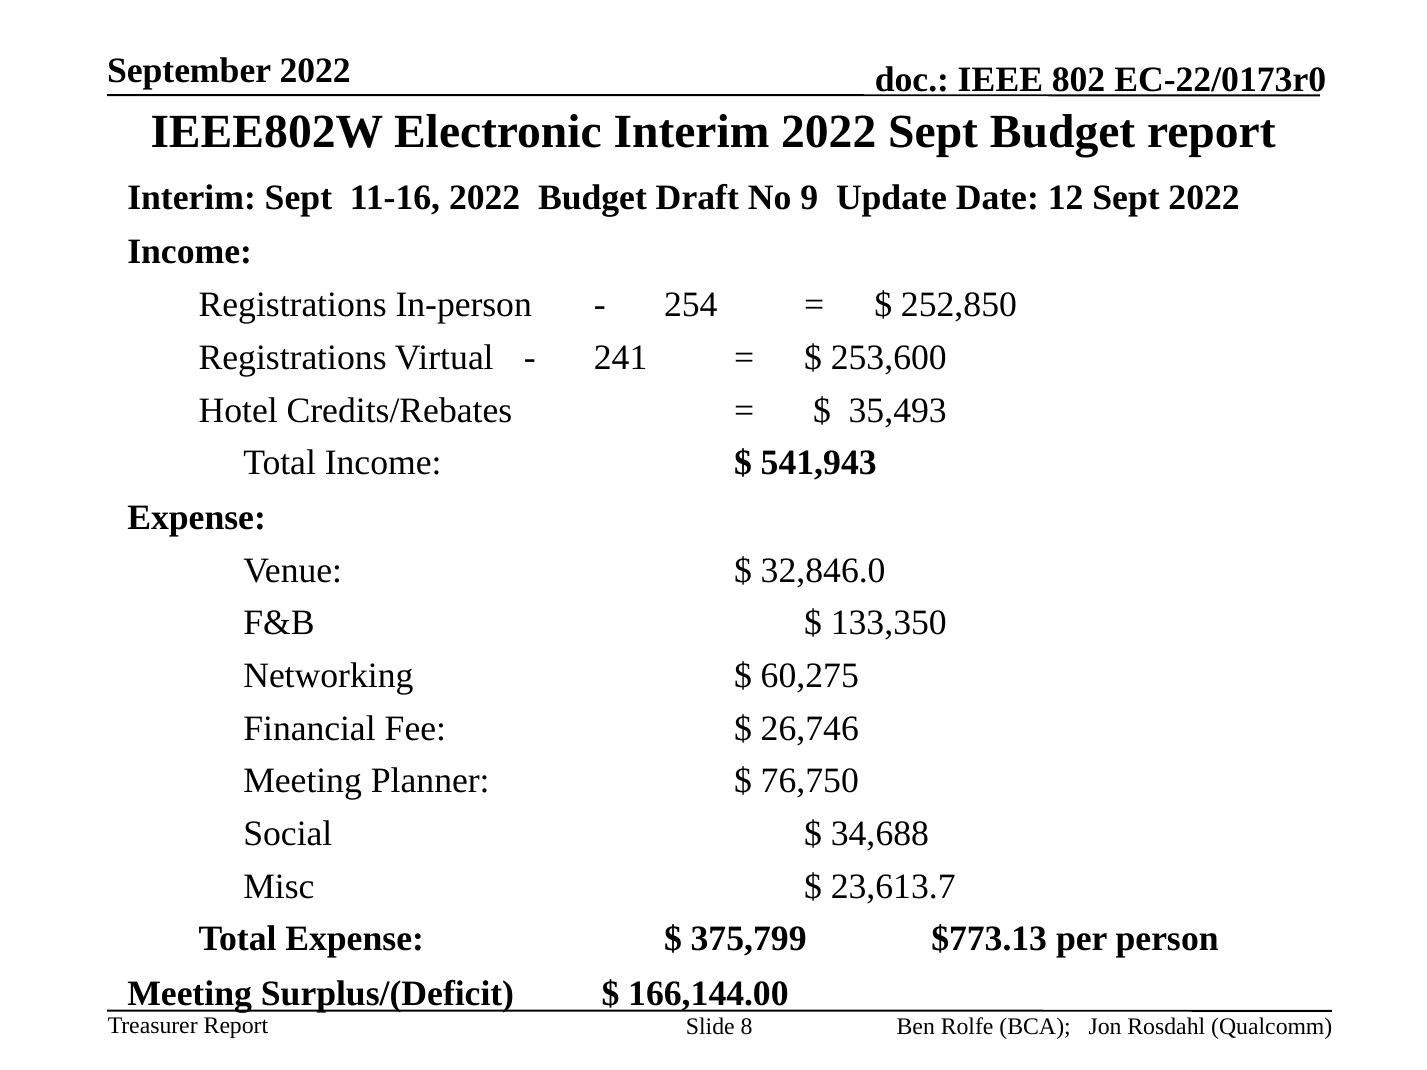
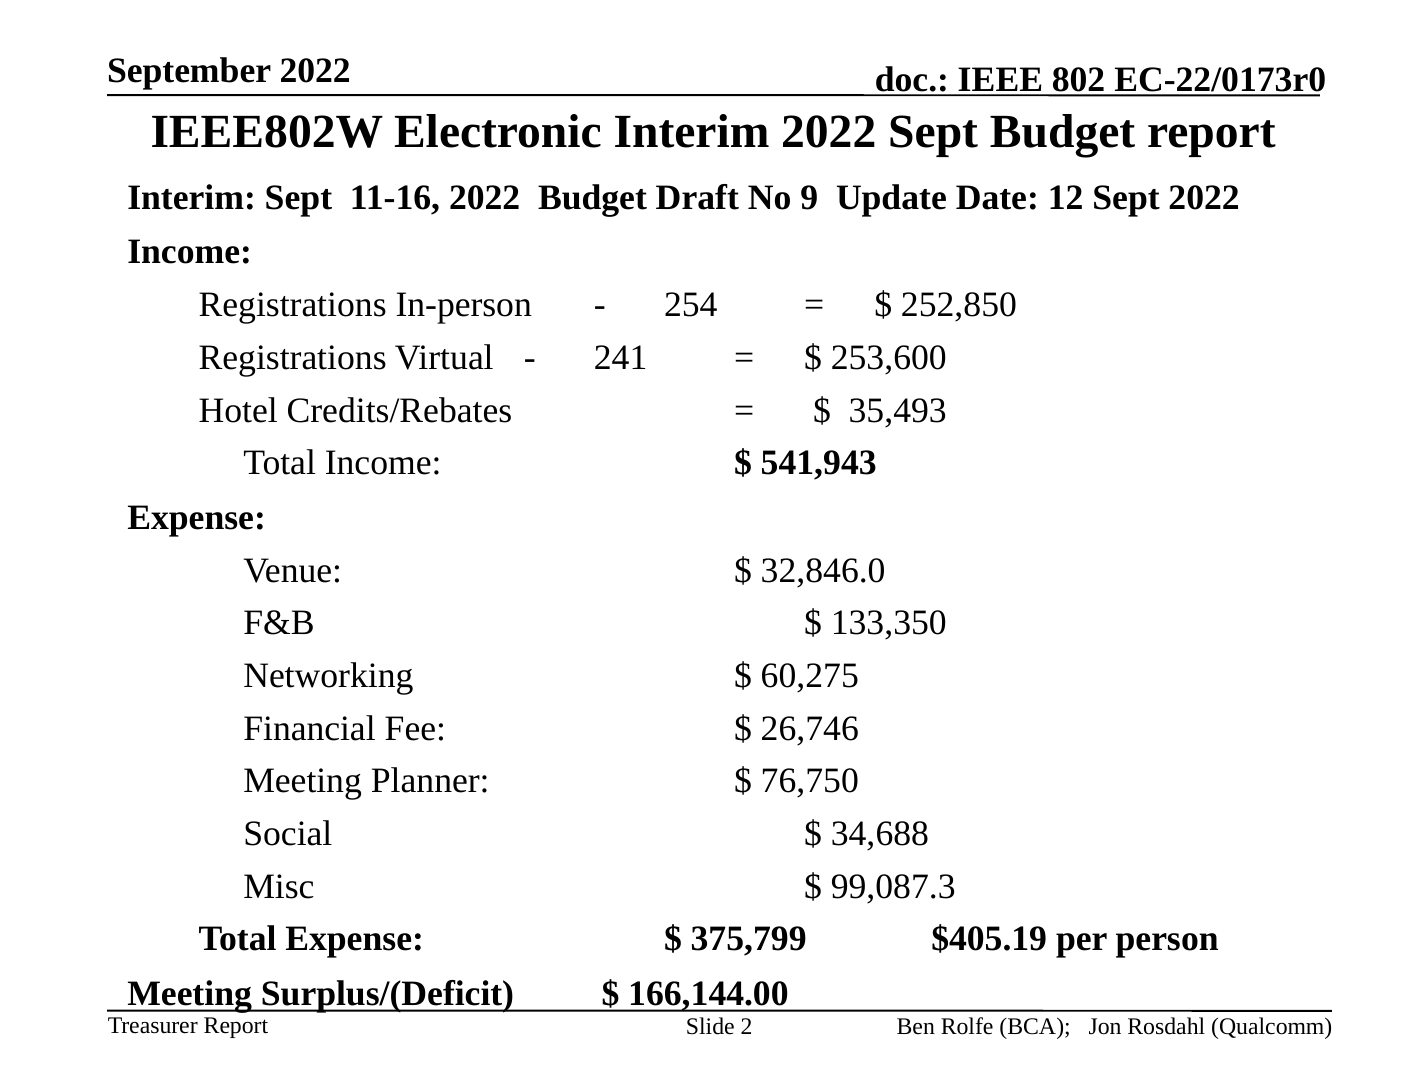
23,613.7: 23,613.7 -> 99,087.3 (893, 887)
$773.13: $773.13 -> $405.19 (989, 939)
8: 8 -> 2 (747, 1026)
